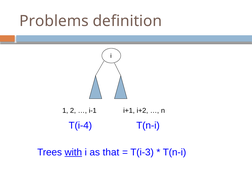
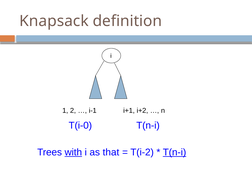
Problems: Problems -> Knapsack (54, 21)
T(i-4: T(i-4 -> T(i-0 (80, 125)
T(i-3: T(i-3 -> T(i-2 (142, 152)
T(n-i underline: none -> present (175, 152)
